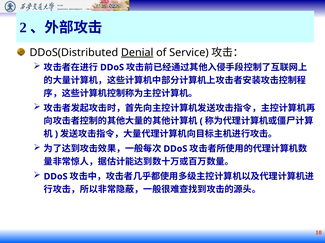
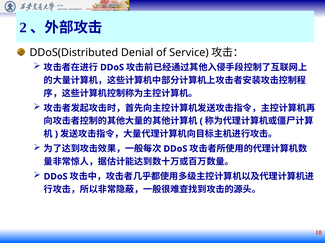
Denial underline: present -> none (137, 53)
